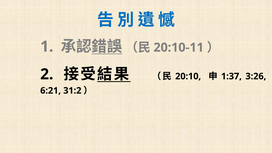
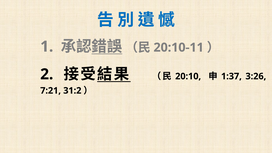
6:21: 6:21 -> 7:21 (51, 91)
